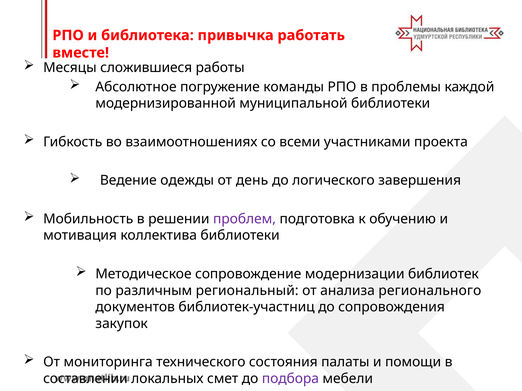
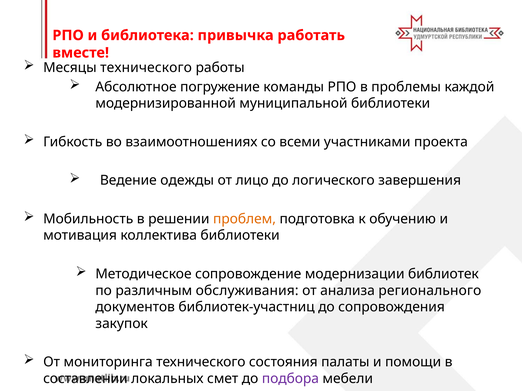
Месяцы сложившиеся: сложившиеся -> технического (146, 68)
день: день -> лицо (252, 181)
проблем colour: purple -> orange (244, 219)
региональный: региональный -> обслуживания (247, 291)
